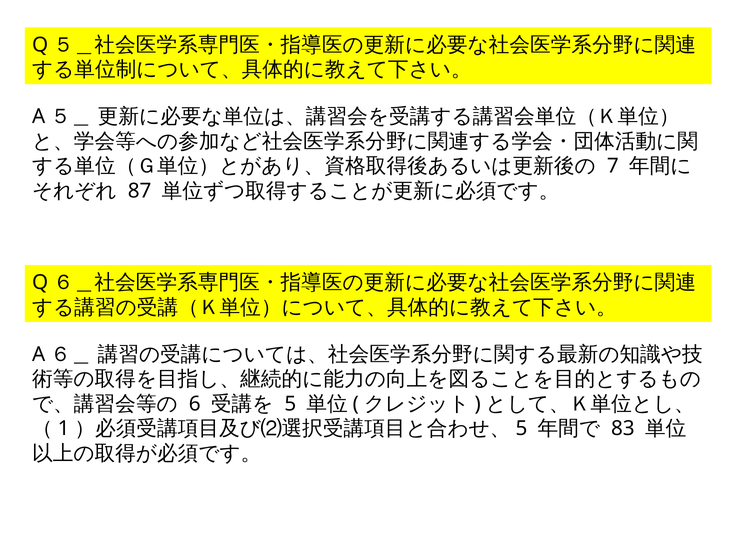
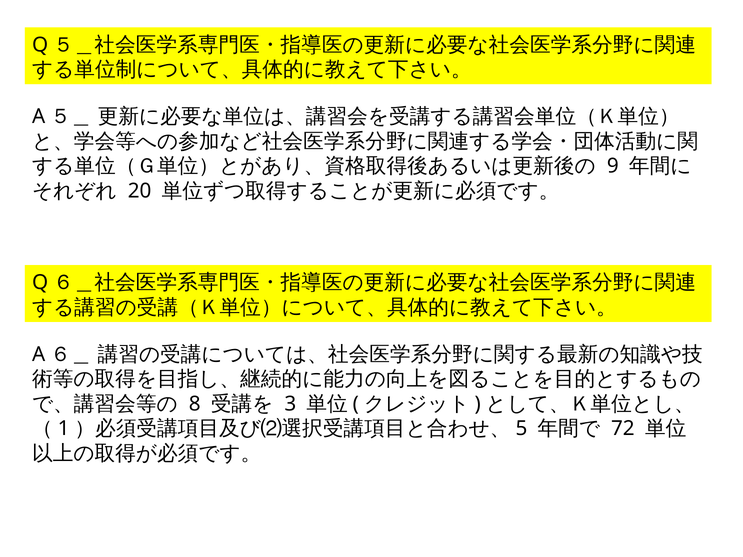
7: 7 -> 9 (613, 166)
87: 87 -> 20 (140, 191)
6: 6 -> 8 (195, 404)
5: 5 -> 3 (290, 404)
83: 83 -> 72 (623, 429)
